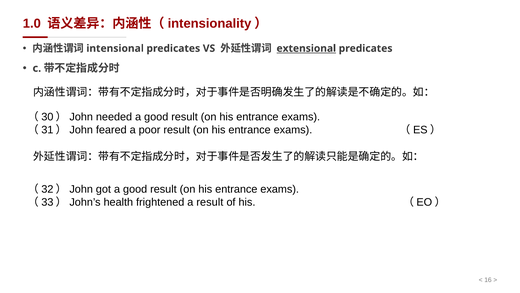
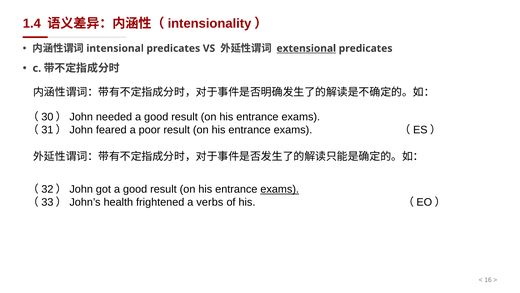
1.0: 1.0 -> 1.4 (32, 23)
exams underline: none -> present (280, 189)
a result: result -> verbs (210, 202)
